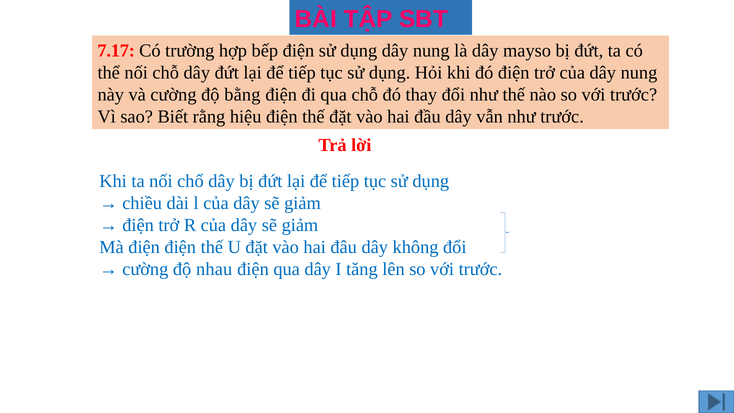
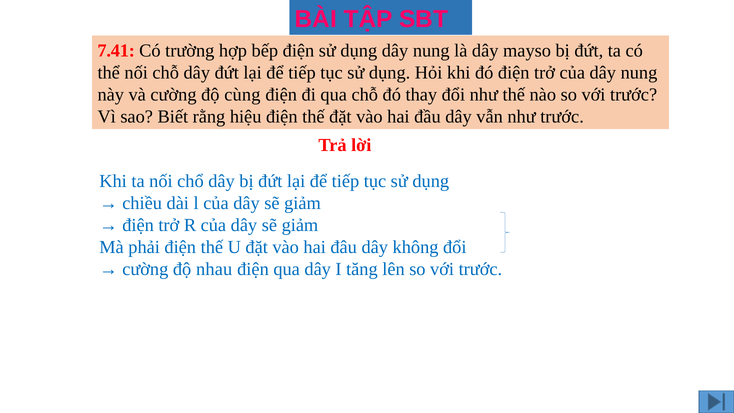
7.17: 7.17 -> 7.41 (116, 51)
bằng: bằng -> cùng (242, 95)
Mà điện: điện -> phải (144, 247)
